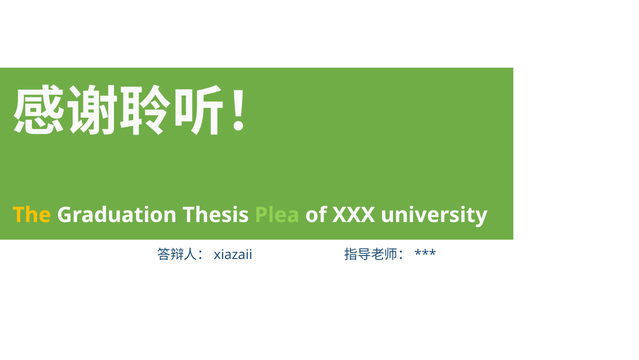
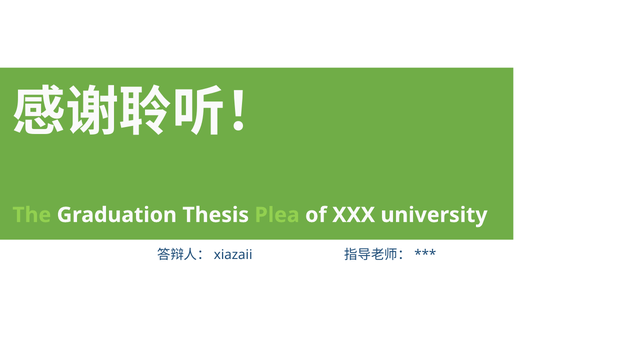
The colour: yellow -> light green (32, 215)
